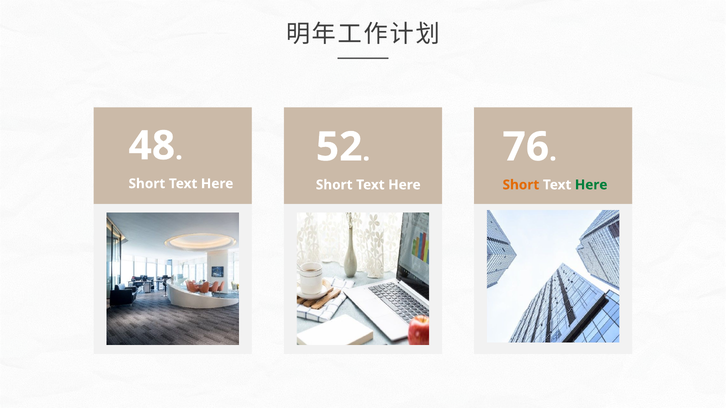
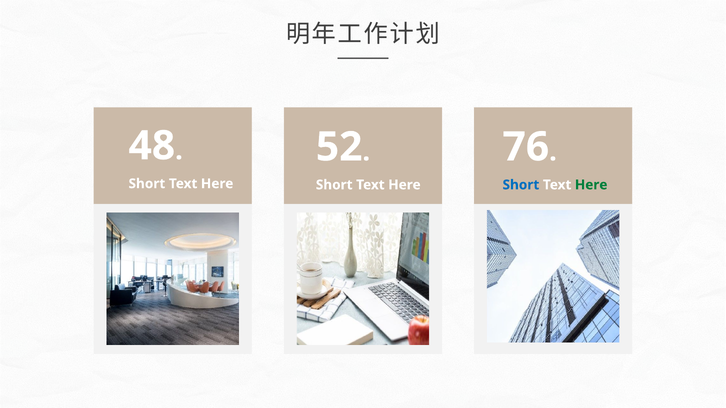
Short colour: orange -> blue (521, 185)
